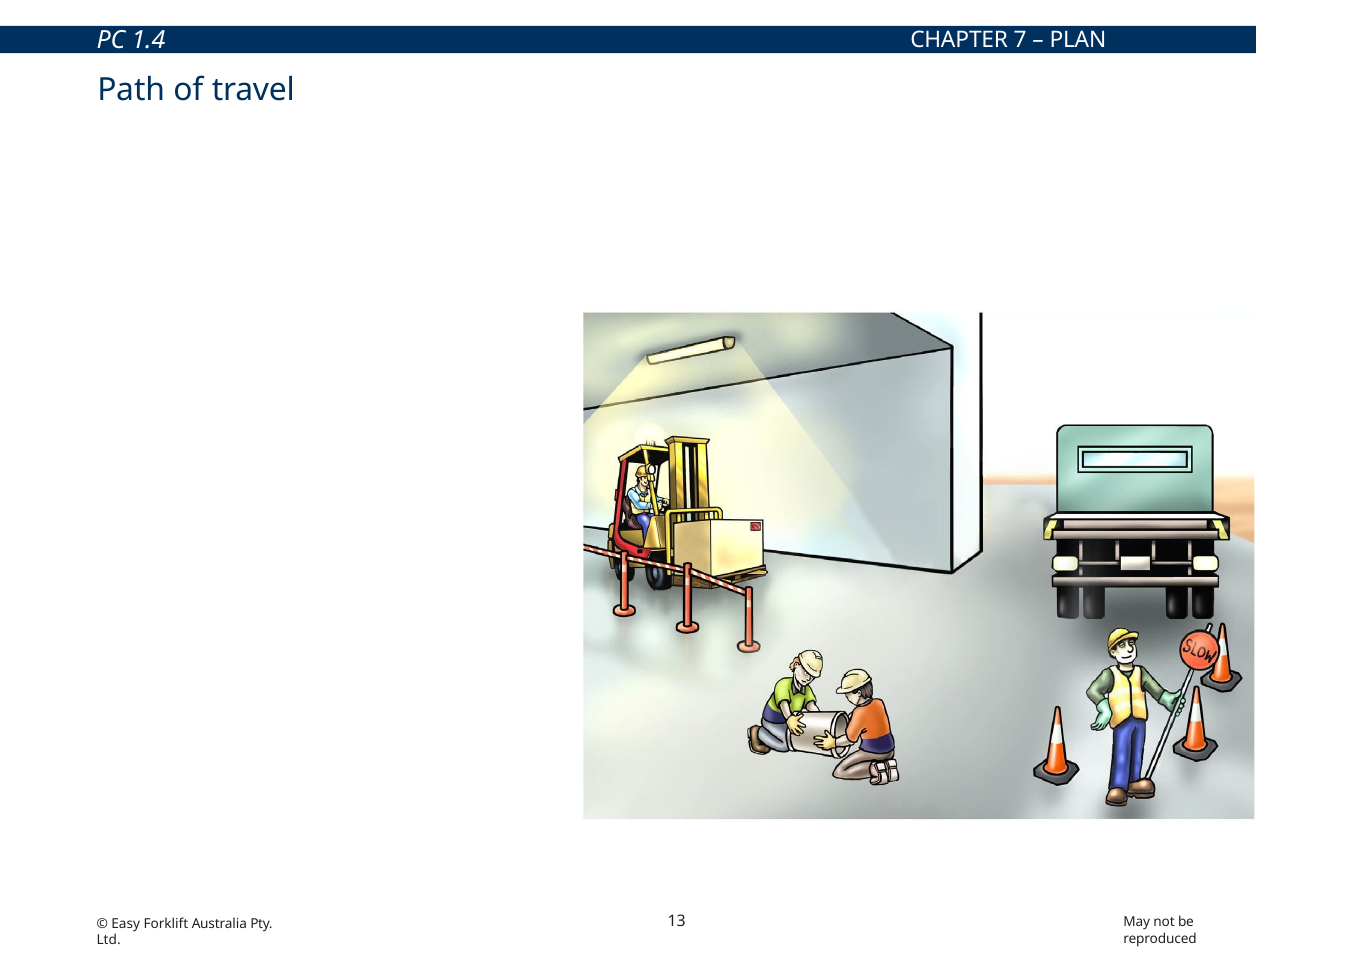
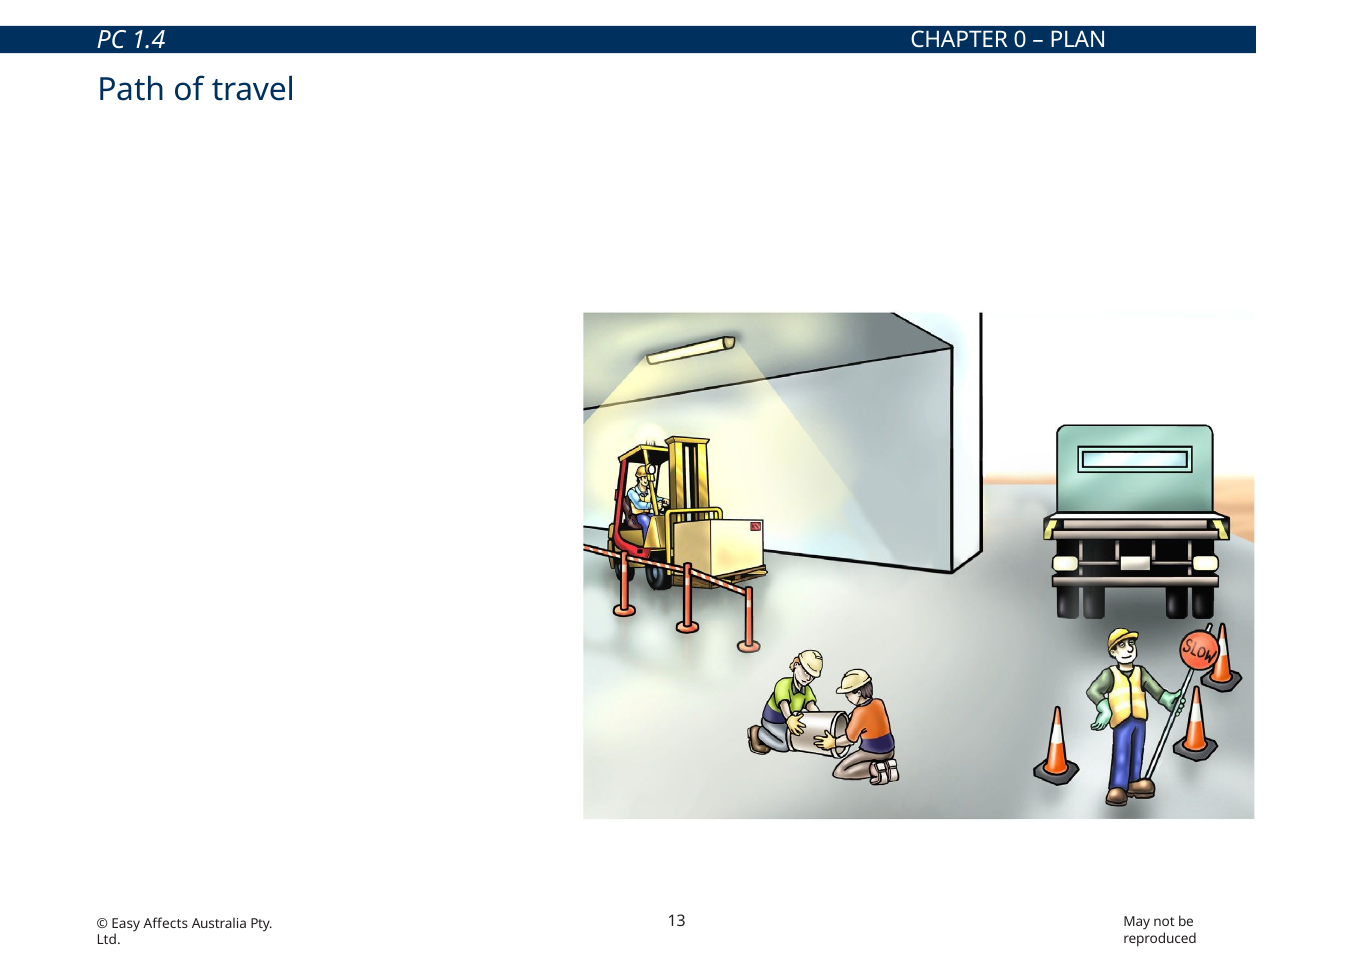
7: 7 -> 0 (1020, 40)
Easy Forklift: Forklift -> Affects (166, 923)
